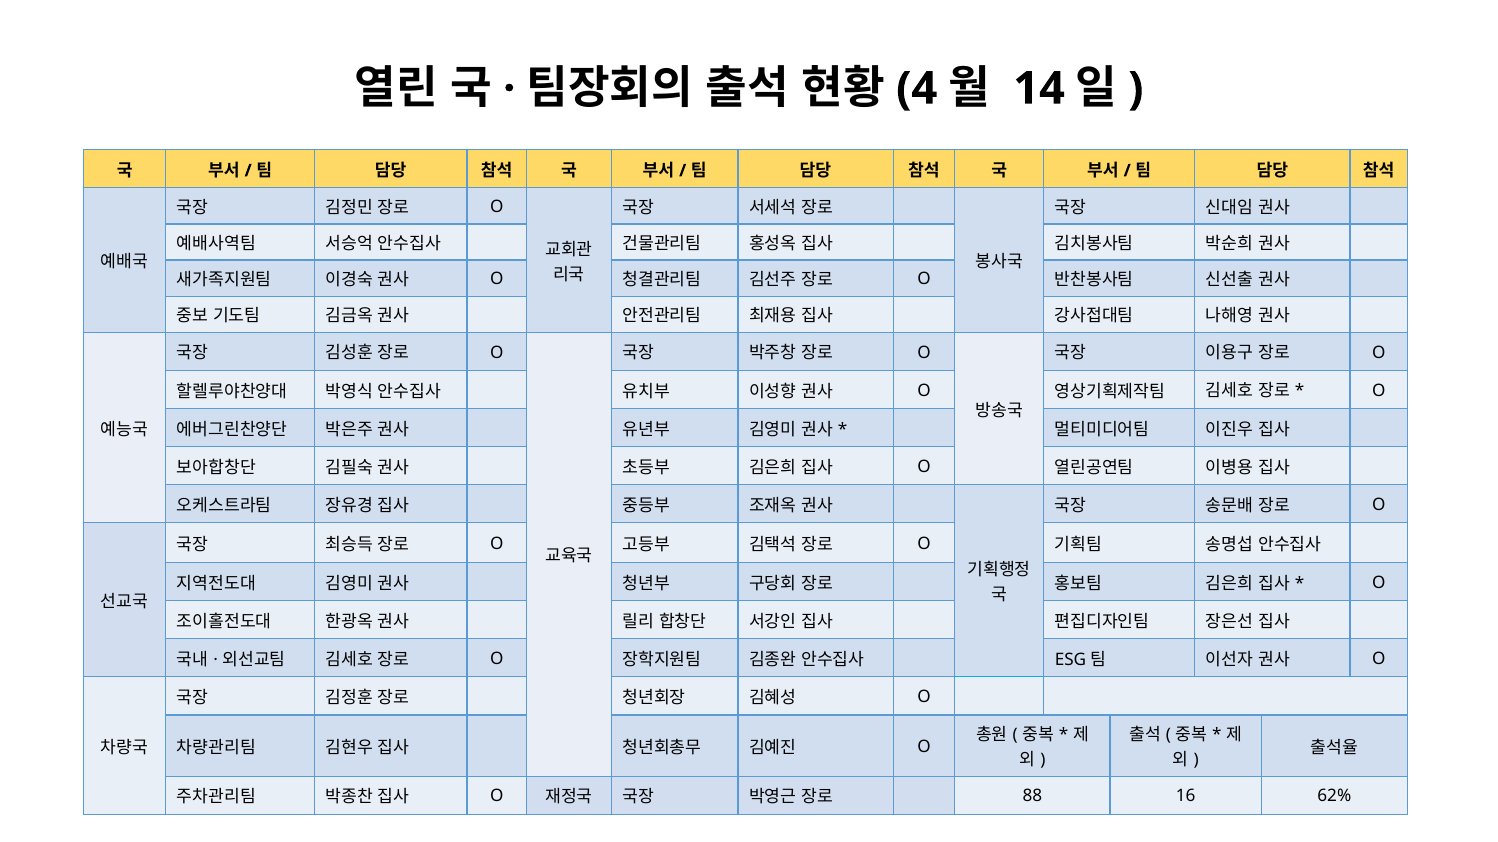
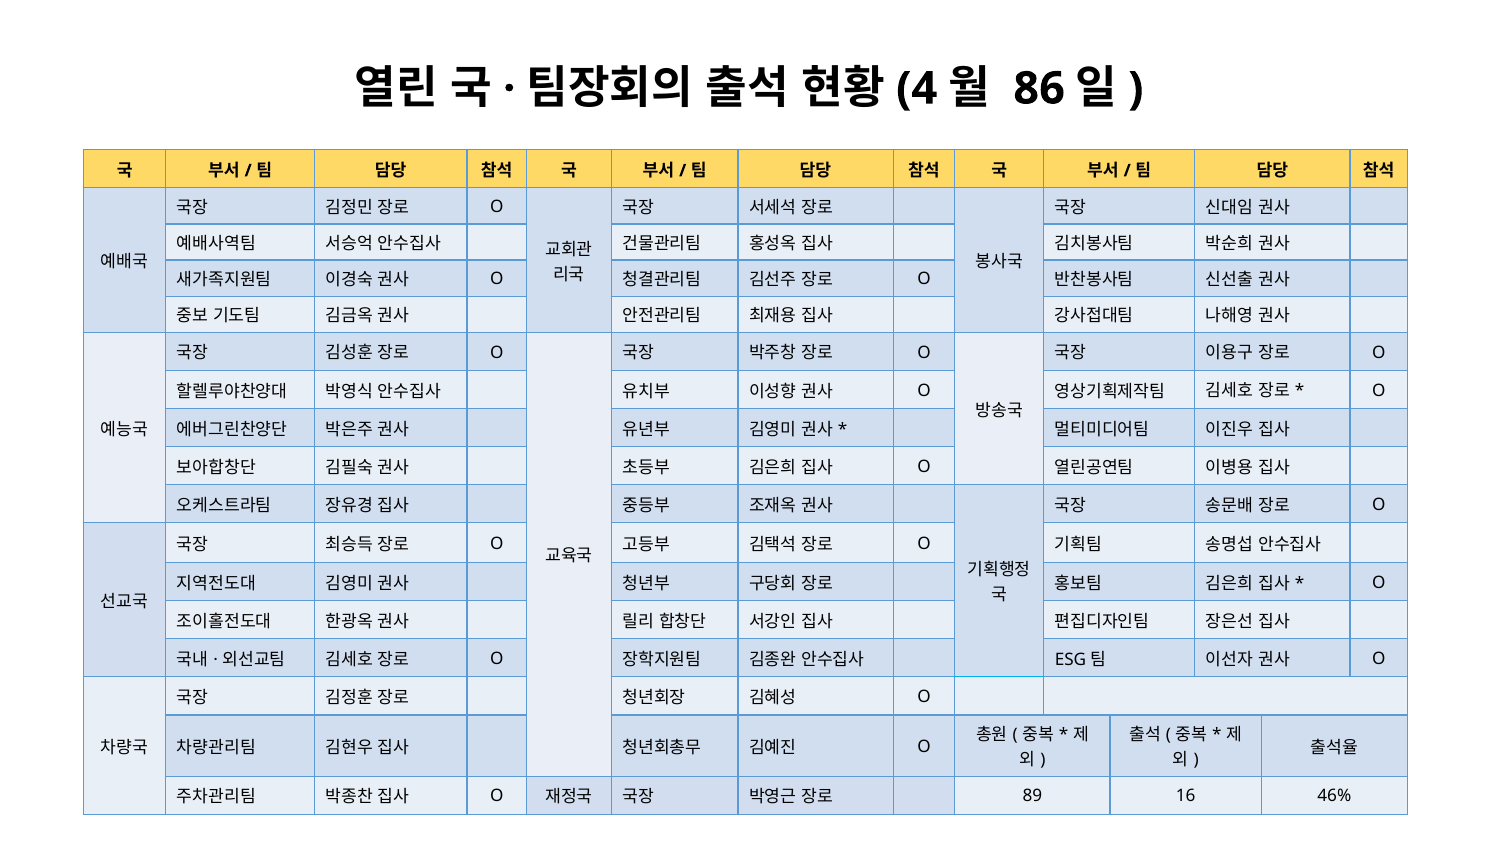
14: 14 -> 86 (1039, 89)
88: 88 -> 89 (1032, 797)
62%: 62% -> 46% (1334, 797)
